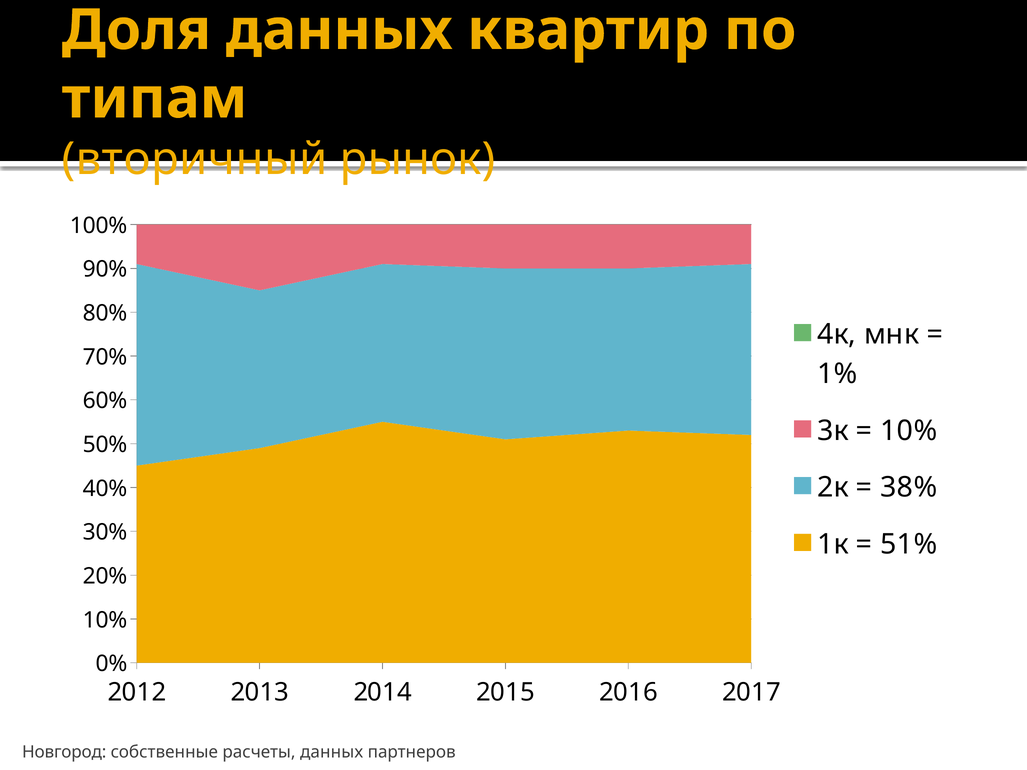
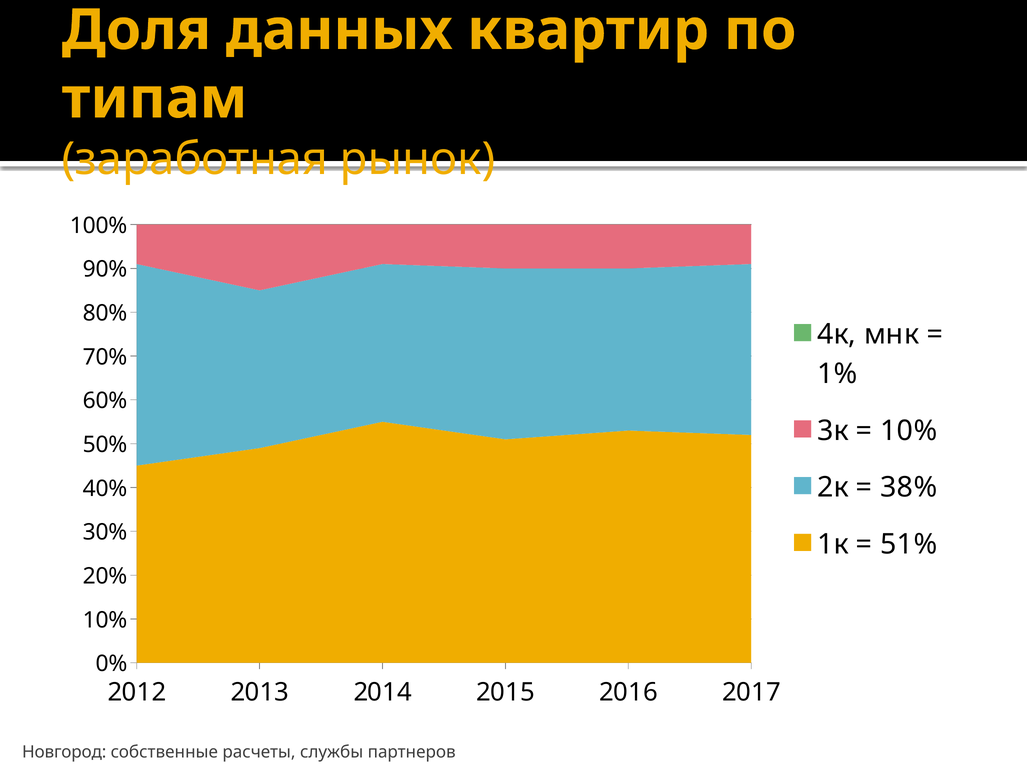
вторичный: вторичный -> заработная (195, 159)
расчеты данных: данных -> службы (332, 752)
